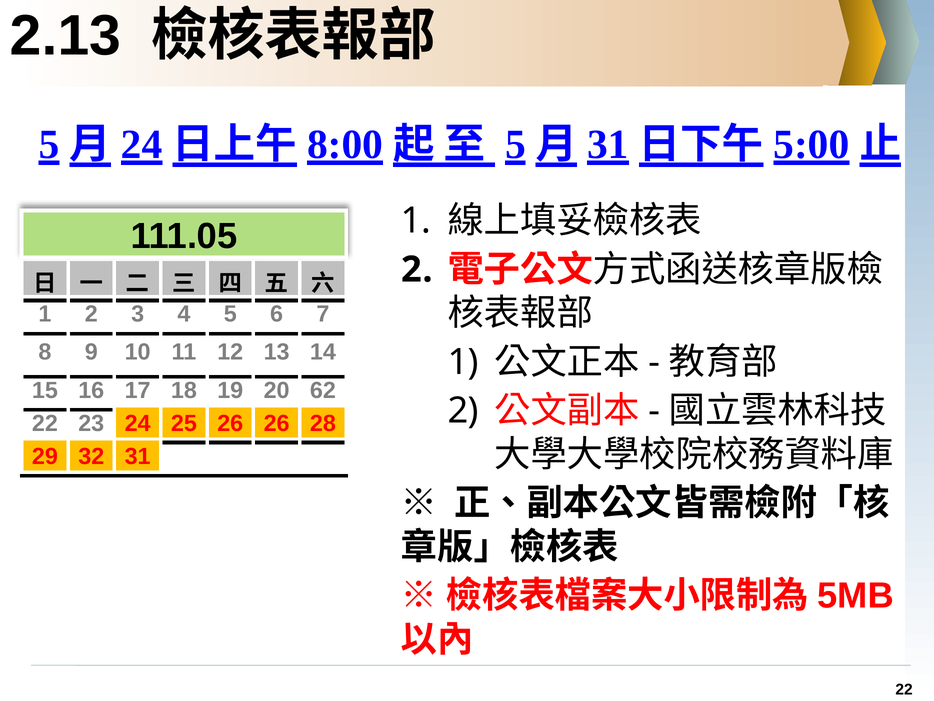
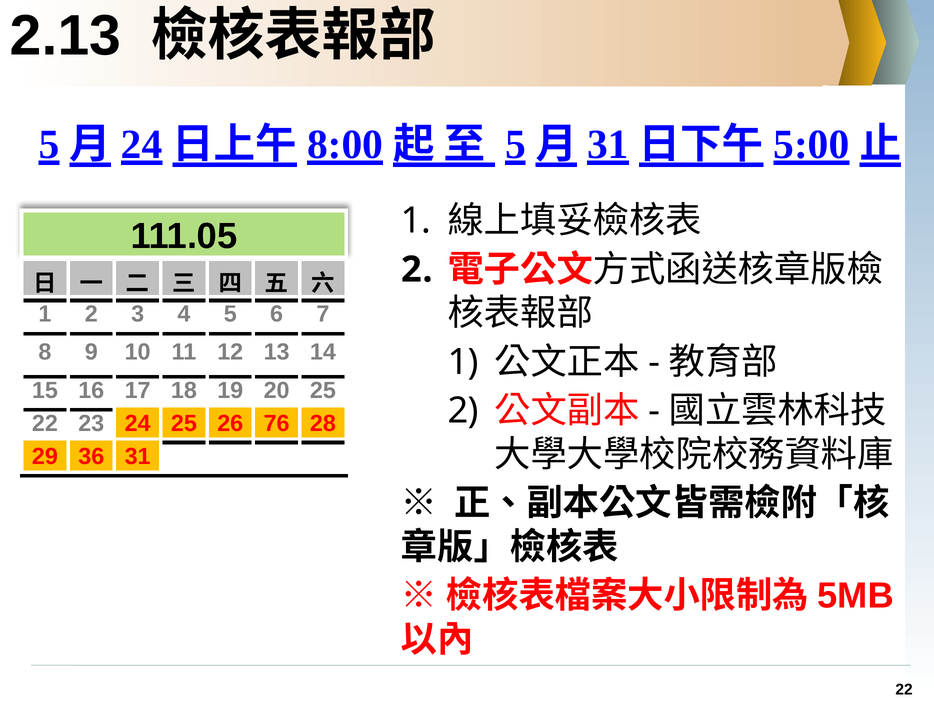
20 62: 62 -> 25 (323, 390)
26 26: 26 -> 76 (277, 423)
32: 32 -> 36 (91, 456)
